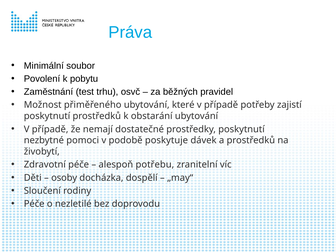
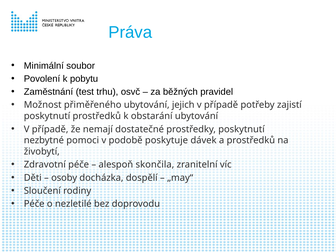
které: které -> jejich (183, 105)
potřebu: potřebu -> skončila (155, 165)
